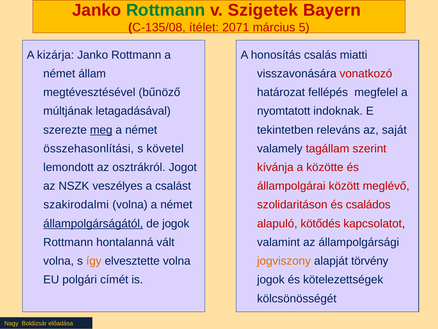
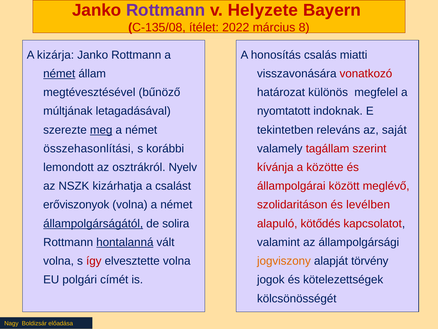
Rottmann colour: green -> purple (166, 10)
Szigetek: Szigetek -> Helyzete (263, 10)
2071: 2071 -> 2022 (236, 27)
5: 5 -> 8 (304, 27)
német underline: none -> present (59, 74)
fellépés: fellépés -> különös (328, 92)
követel: követel -> korábbi (165, 148)
Jogot: Jogot -> Nyelv (183, 167)
veszélyes: veszélyes -> kizárhatja (117, 186)
szakirodalmi: szakirodalmi -> erőviszonyok (76, 205)
családos: családos -> levélben (368, 205)
de jogok: jogok -> solira (176, 223)
hontalanná underline: none -> present (125, 242)
így colour: orange -> red (94, 261)
